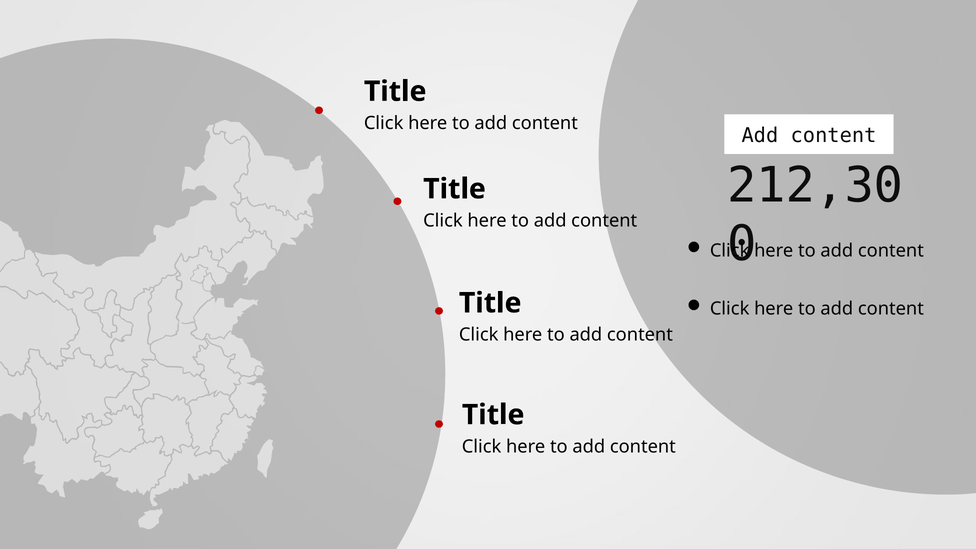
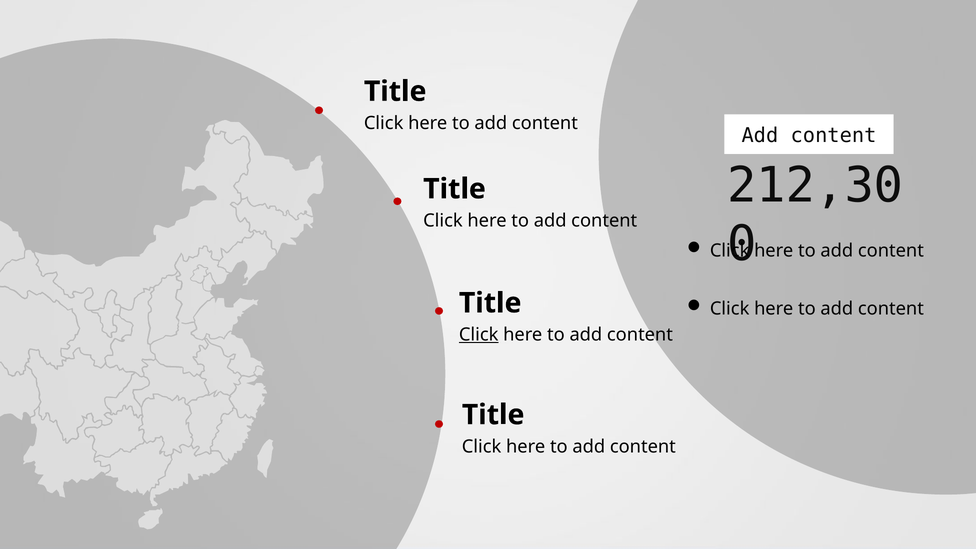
Click underline: none -> present (479, 335)
